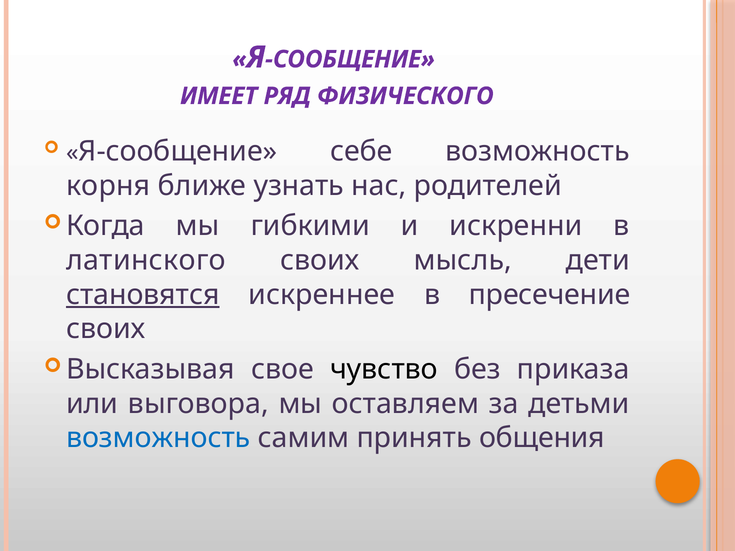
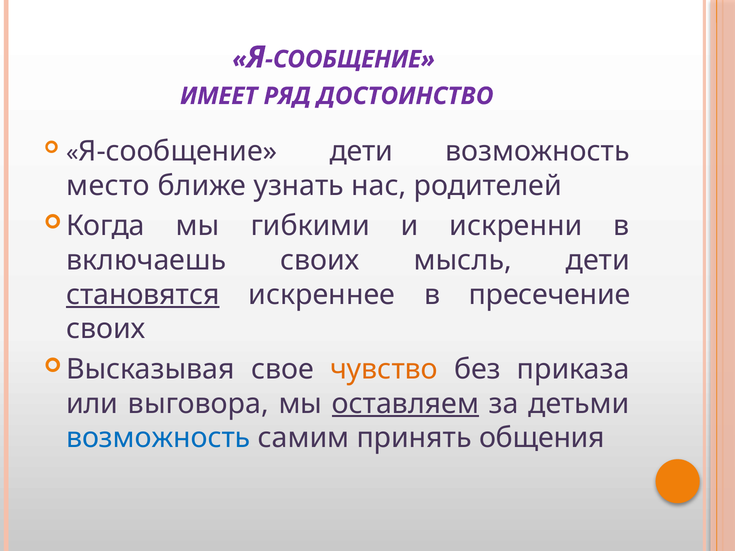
ФИЗИЧЕСКОГО: ФИЗИЧЕСКОГО -> ДОСТОИНСТВО (405, 96)
Я-сообщение себе: себе -> дети (361, 151)
корня: корня -> место (108, 186)
латинского: латинского -> включаешь (146, 260)
чувство colour: black -> orange (384, 370)
оставляем underline: none -> present (405, 404)
